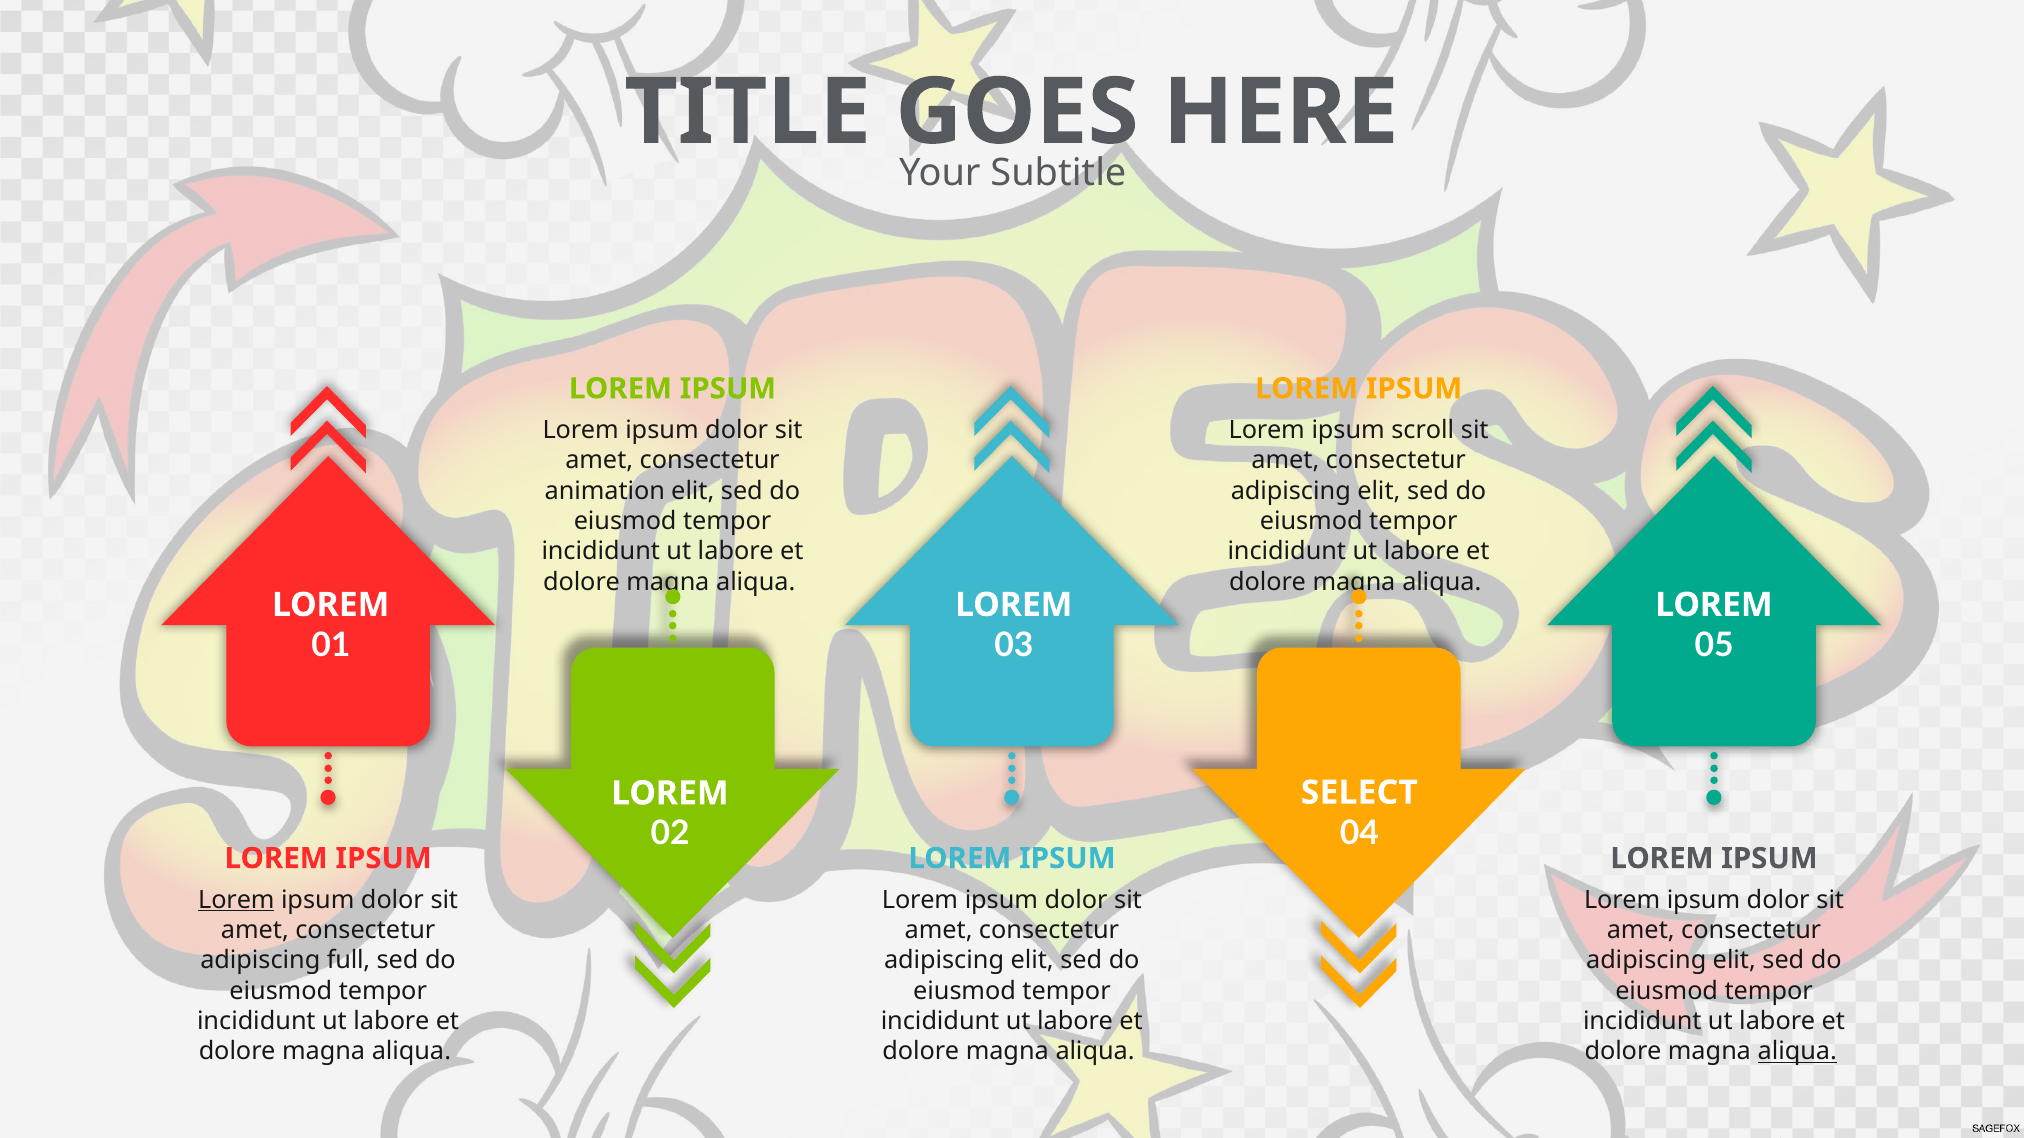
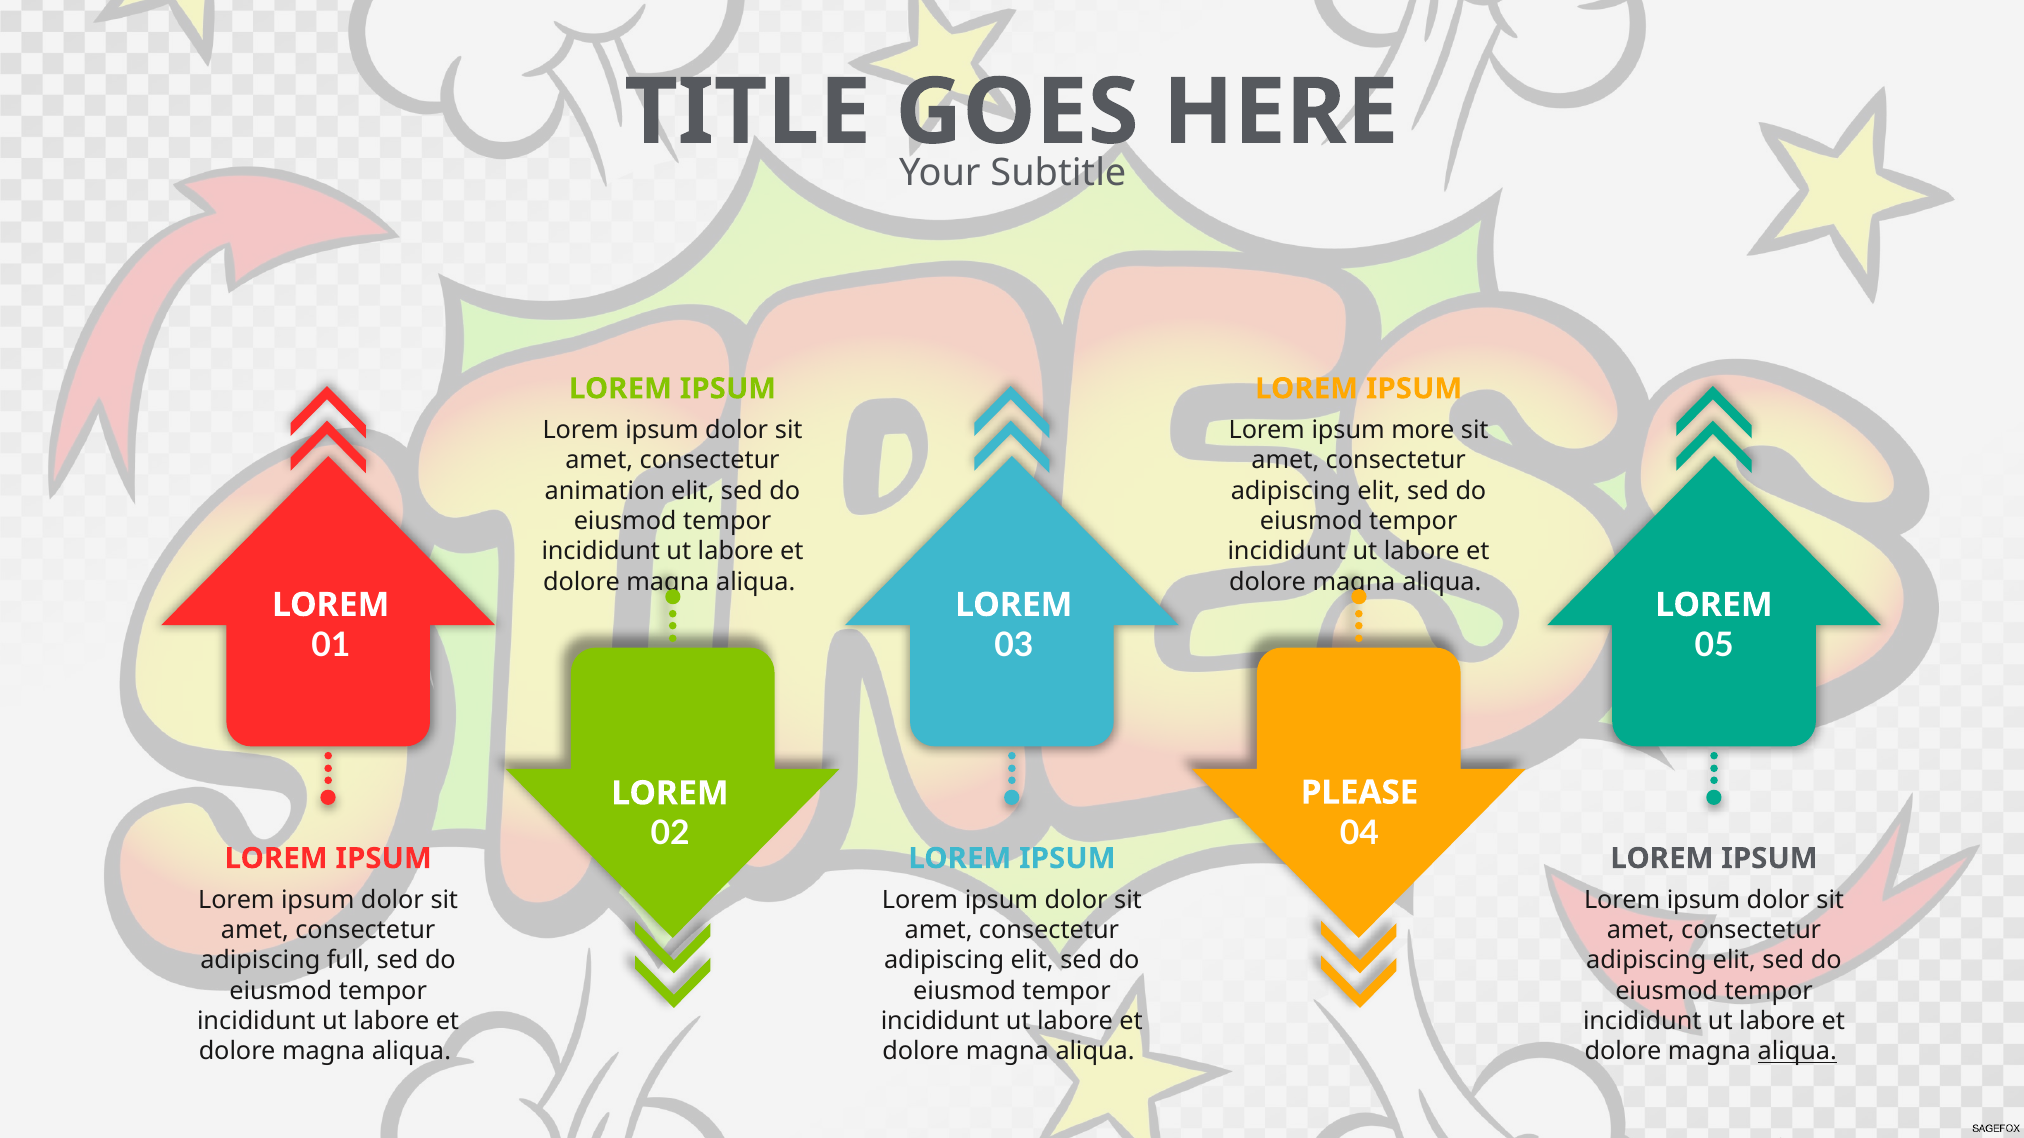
scroll: scroll -> more (1423, 430)
SELECT: SELECT -> PLEASE (1360, 793)
Lorem underline: present -> none (236, 900)
